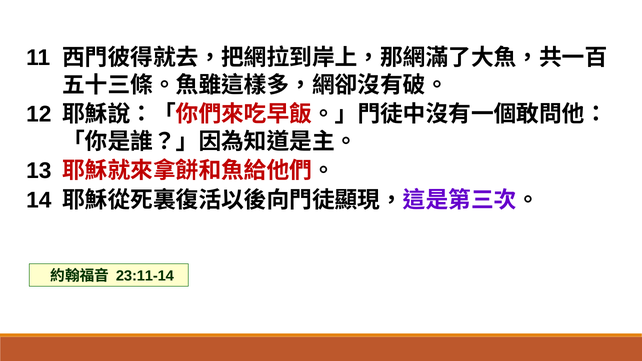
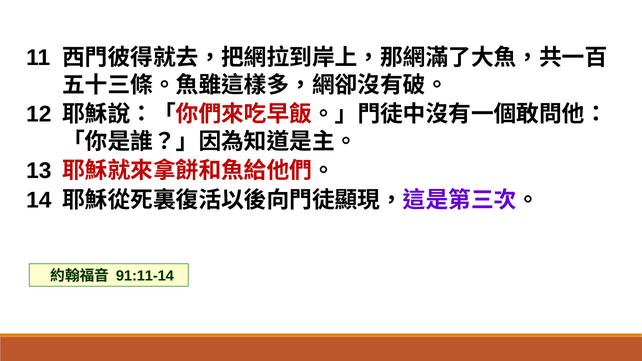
23:11-14: 23:11-14 -> 91:11-14 (145, 276)
